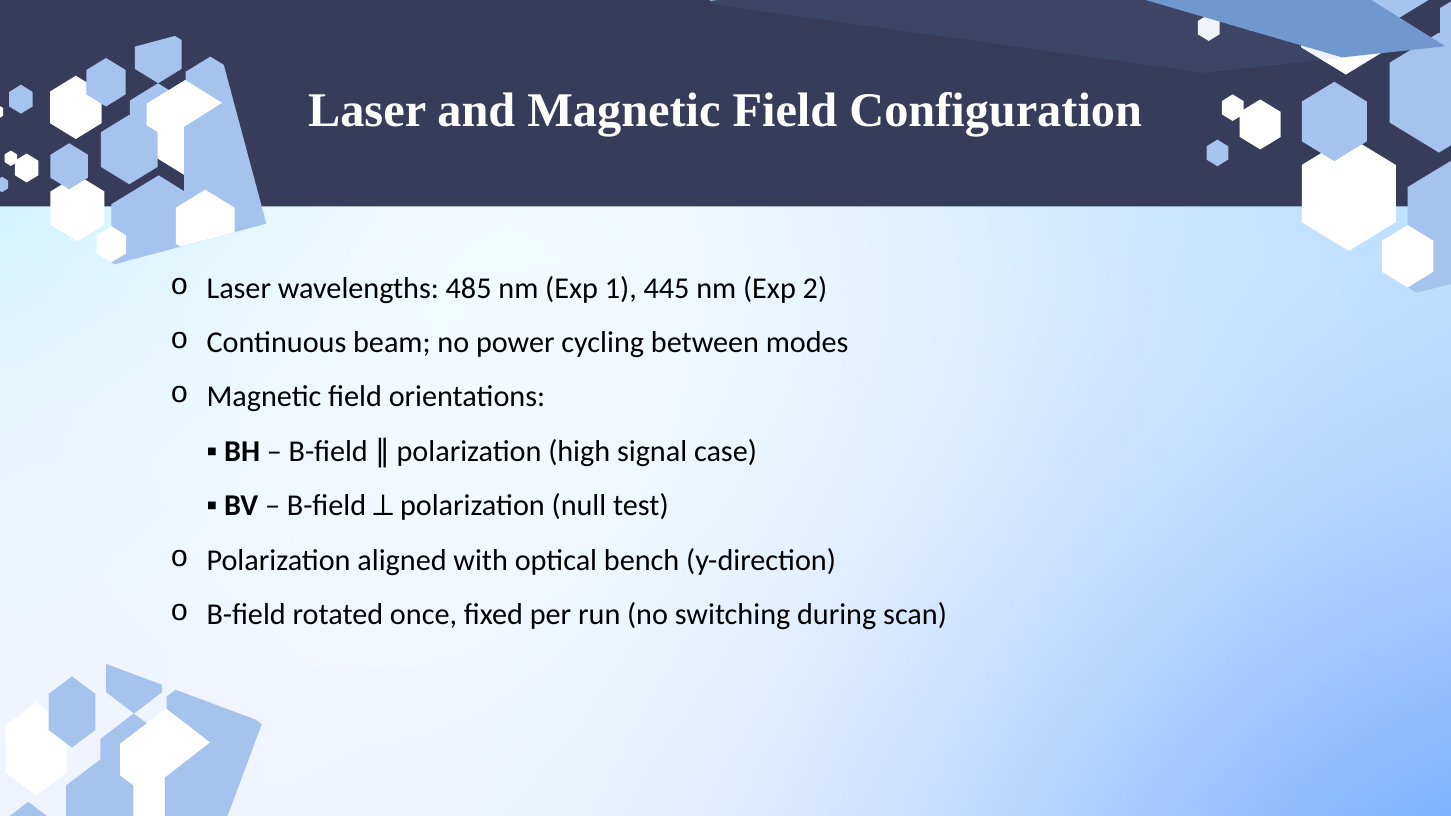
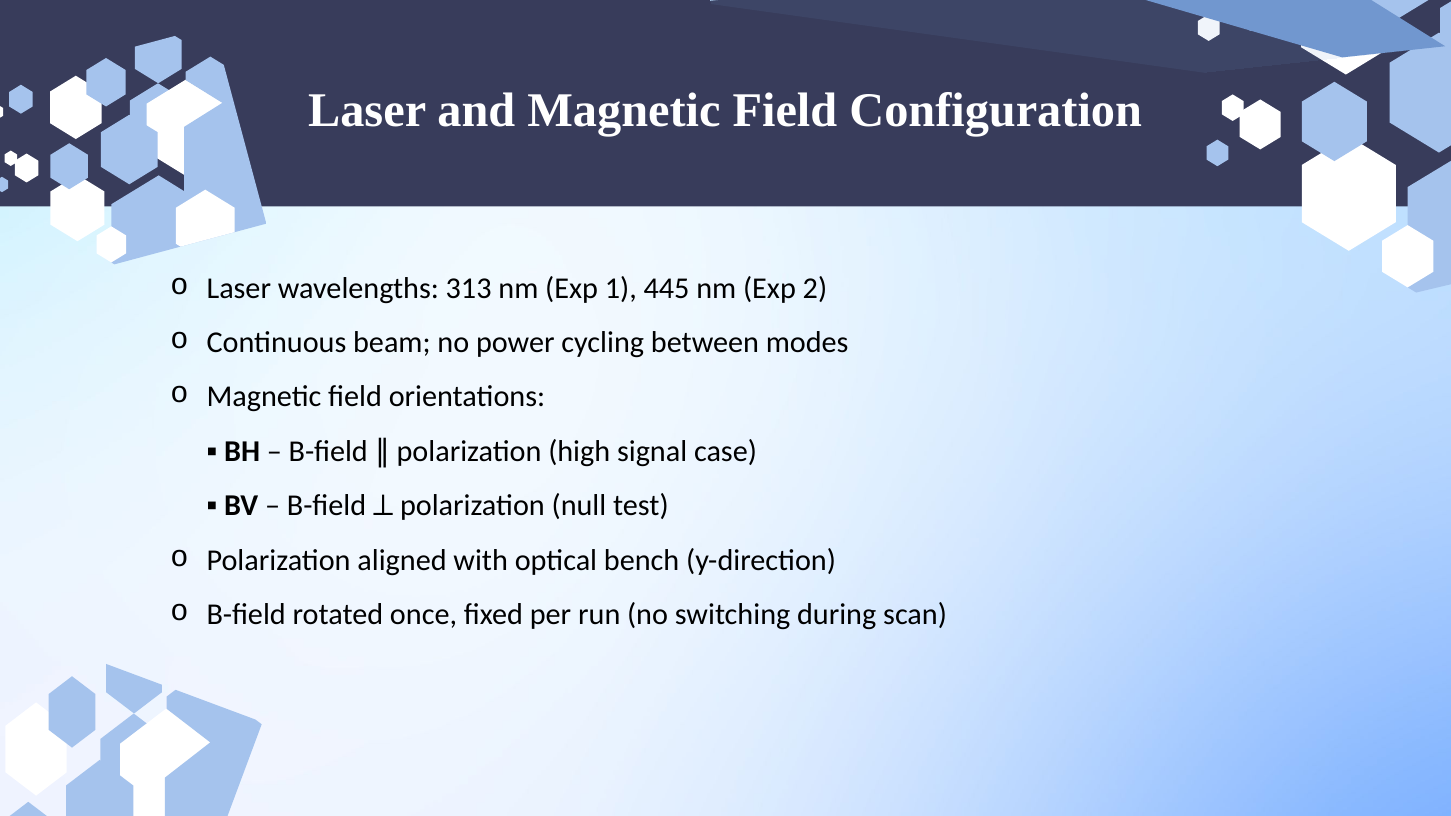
485: 485 -> 313 (469, 288)
